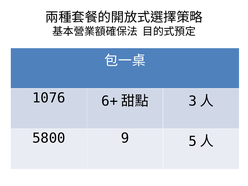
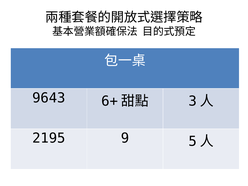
1076: 1076 -> 9643 (49, 98)
5800: 5800 -> 2195 (49, 138)
